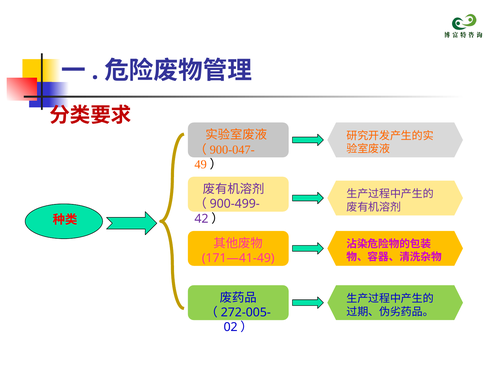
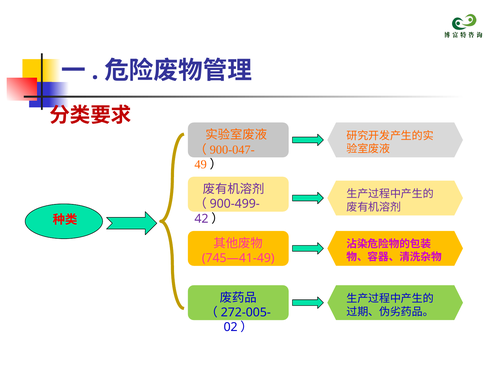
171—41-49: 171—41-49 -> 745—41-49 (238, 258)
